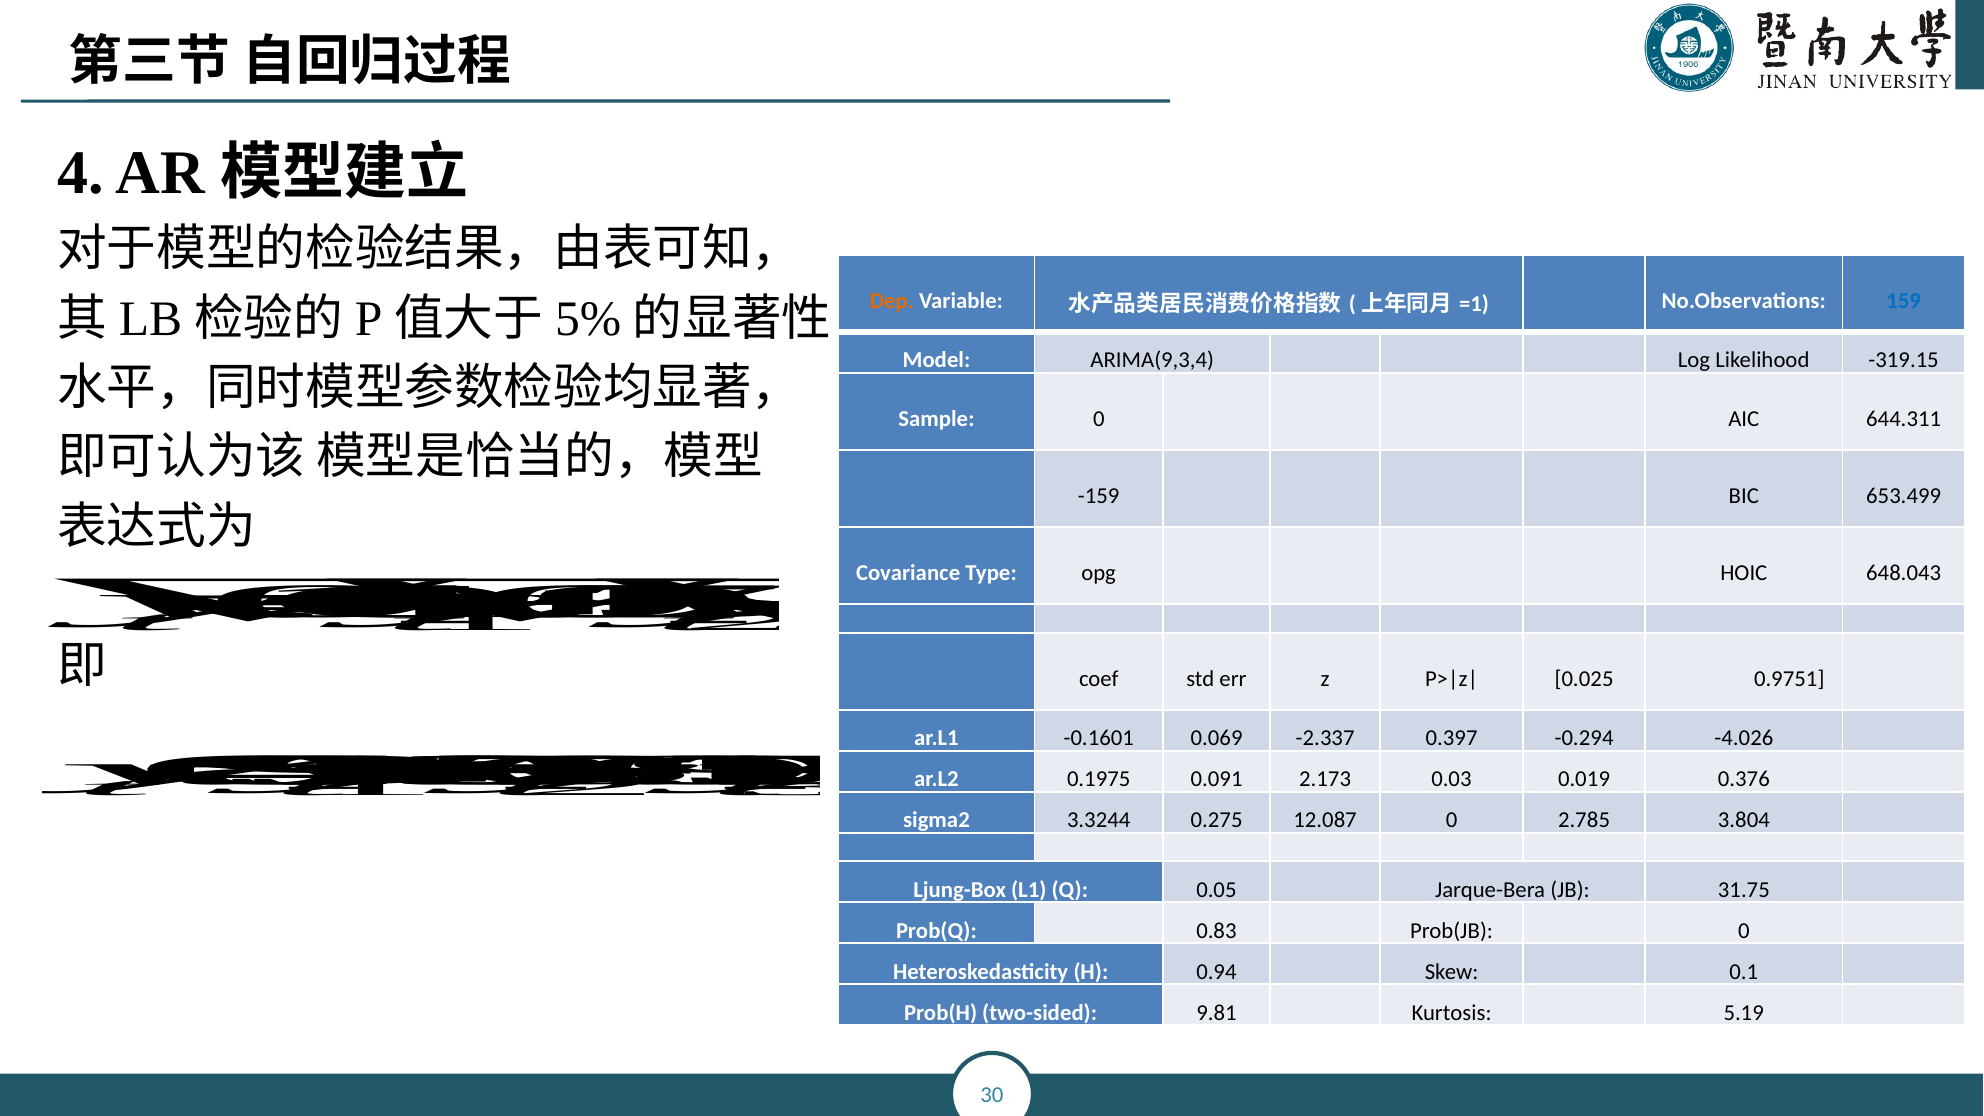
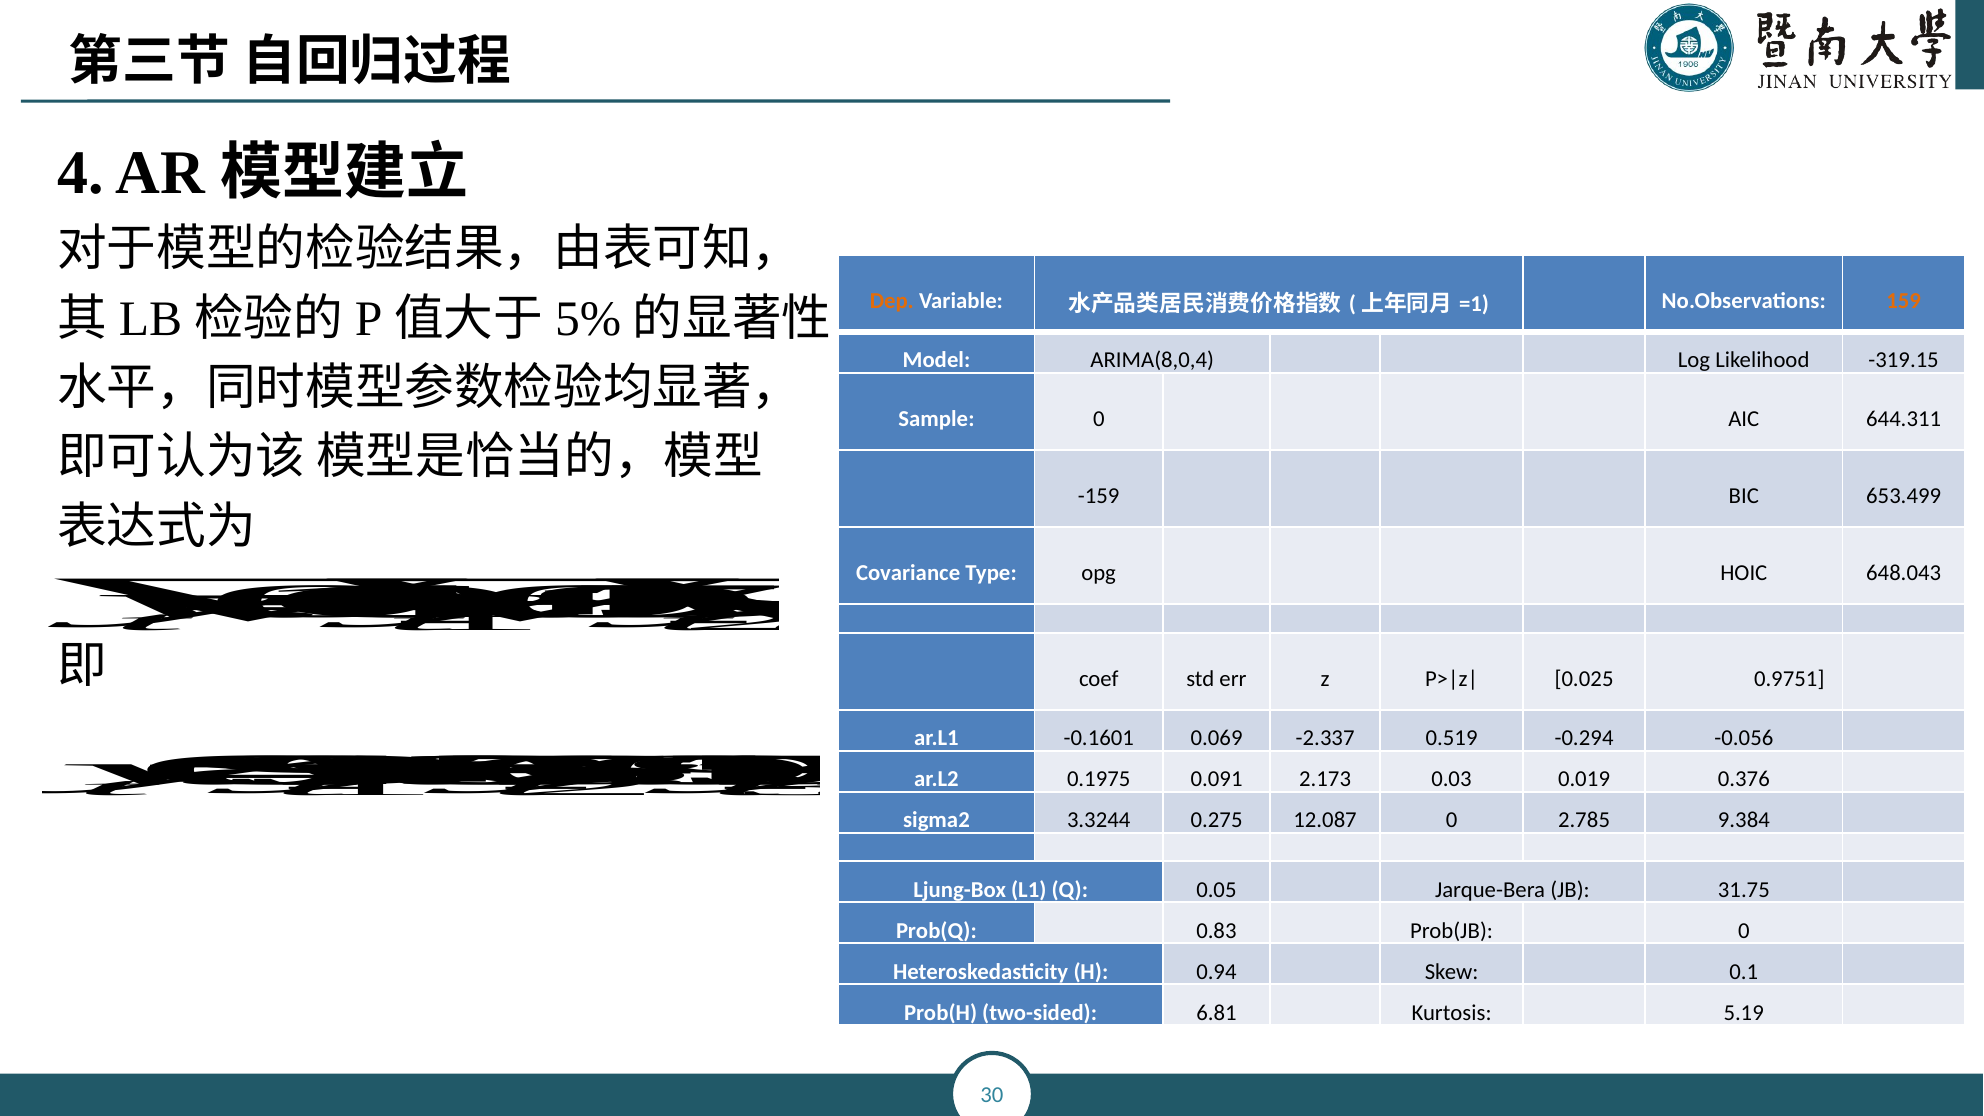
159 colour: blue -> orange (1904, 301)
ARIMA(9,3,4: ARIMA(9,3,4 -> ARIMA(8,0,4 (1152, 360)
0.397: 0.397 -> 0.519 (1452, 738)
-4.026: -4.026 -> -0.056 (1744, 738)
3.804: 3.804 -> 9.384 (1744, 820)
9.81: 9.81 -> 6.81 (1216, 1013)
